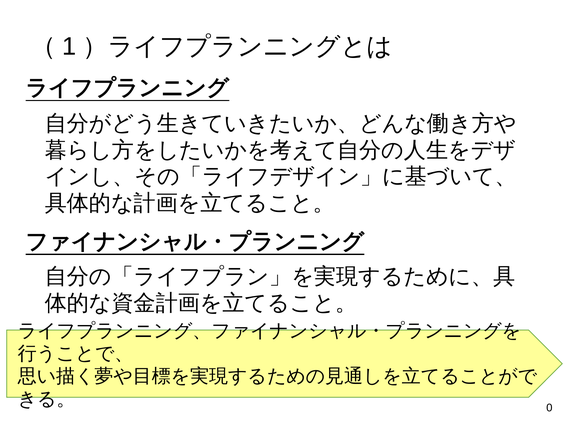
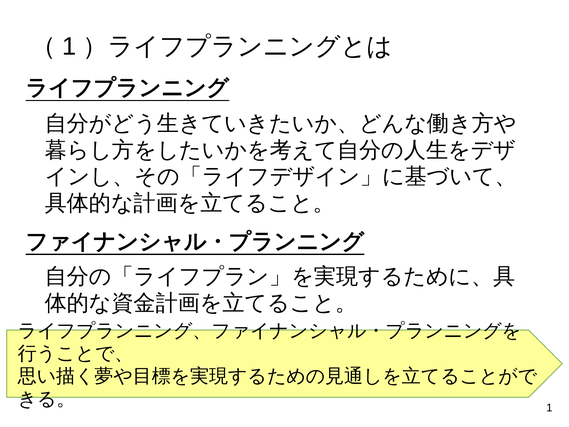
0: 0 -> 1 (549, 408)
